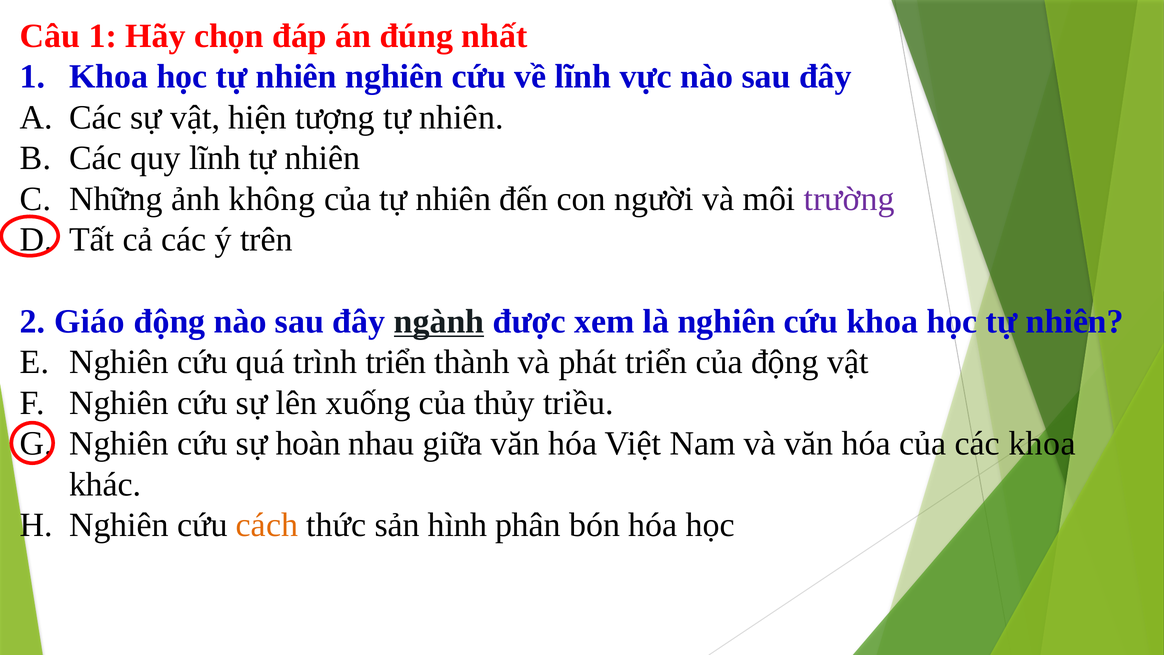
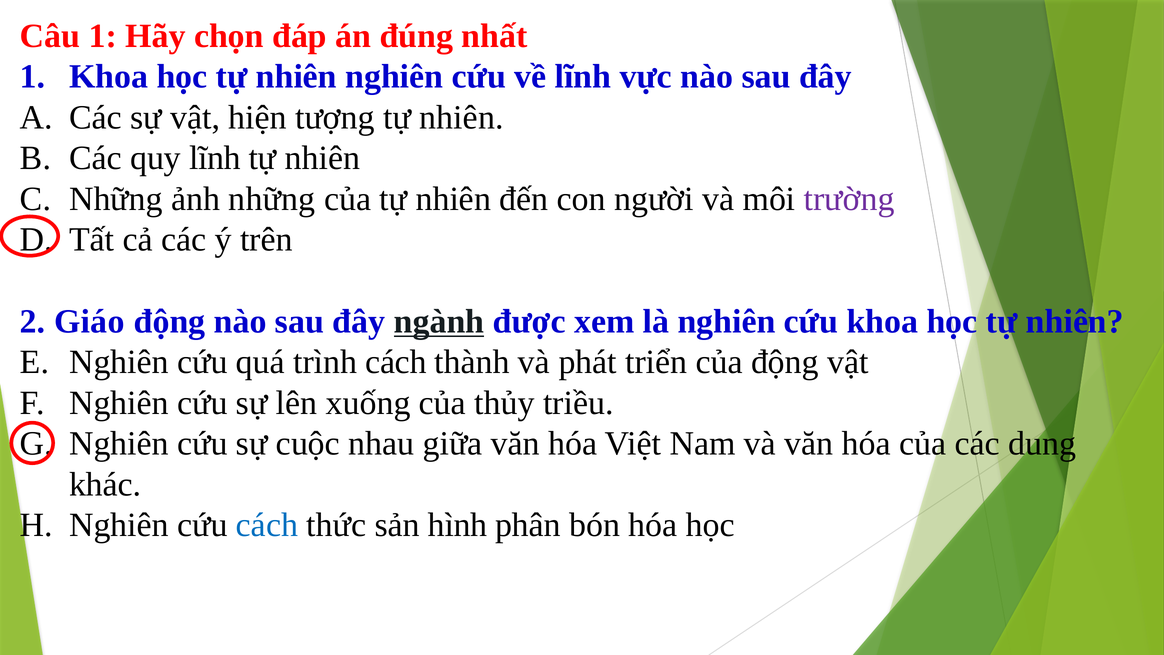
ảnh không: không -> những (272, 199)
trình triển: triển -> cách (396, 362)
hoàn: hoàn -> cuộc (308, 444)
các khoa: khoa -> dung (1042, 444)
cách colour: orange -> blue (267, 525)
